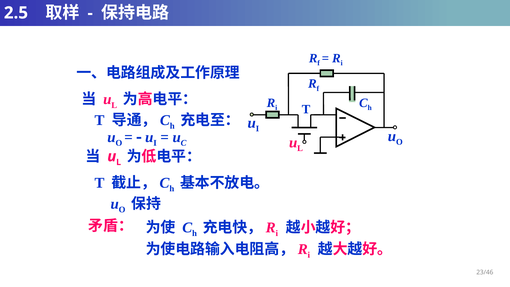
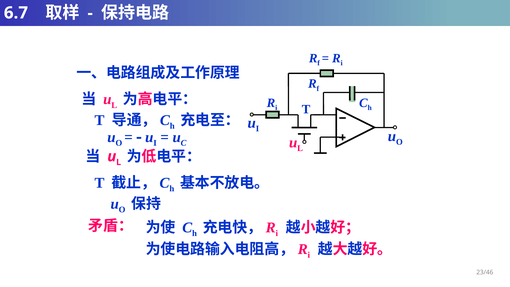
2.5: 2.5 -> 6.7 (16, 13)
